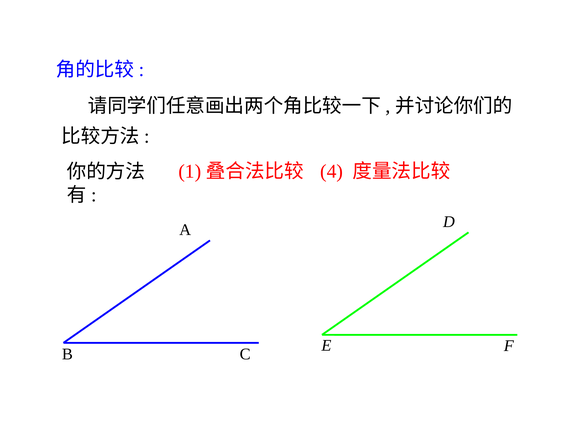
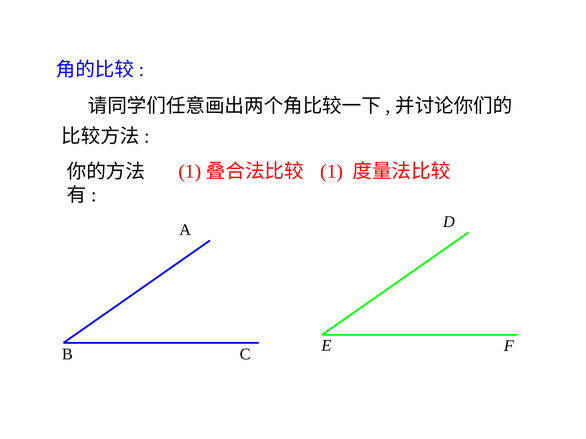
4: 4 -> 1 (332, 172)
